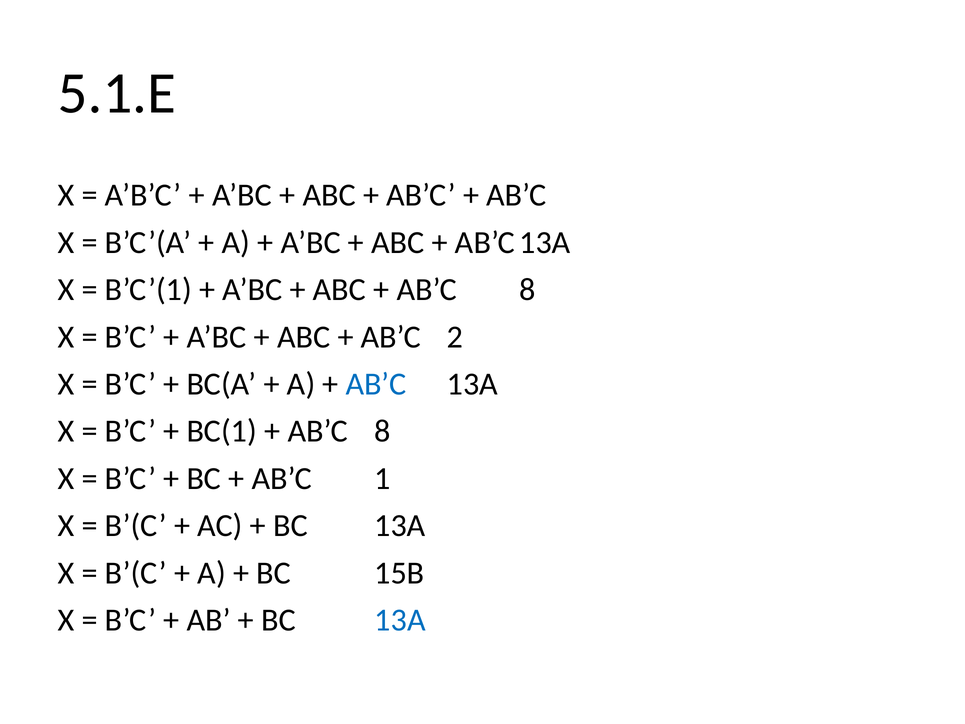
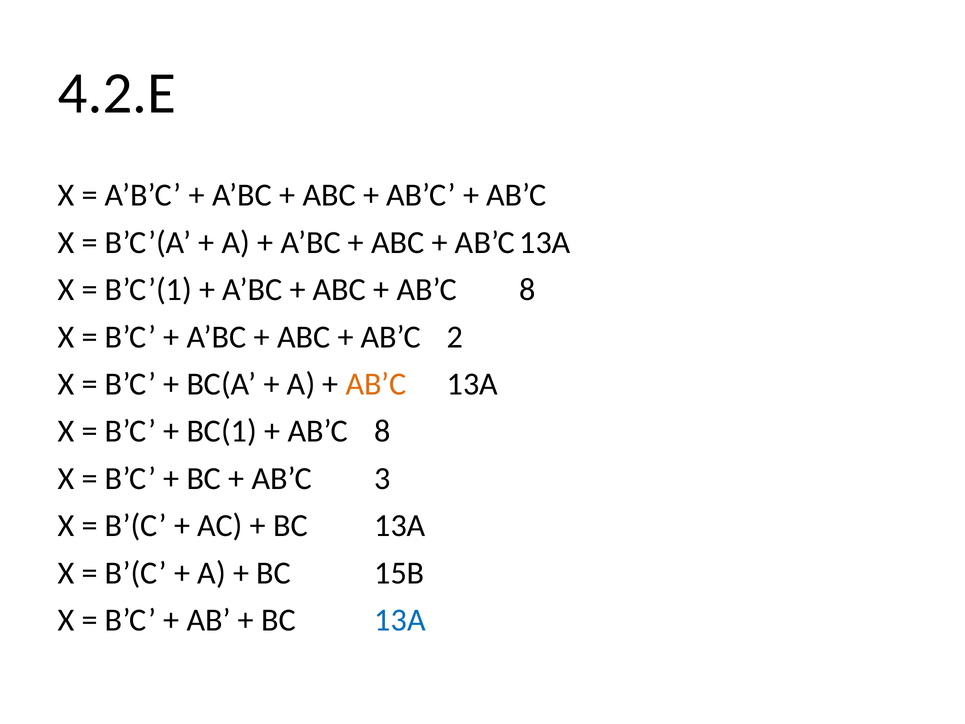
5.1.E: 5.1.E -> 4.2.E (117, 93)
AB’C colour: blue -> orange (376, 384)
1: 1 -> 3 (383, 478)
